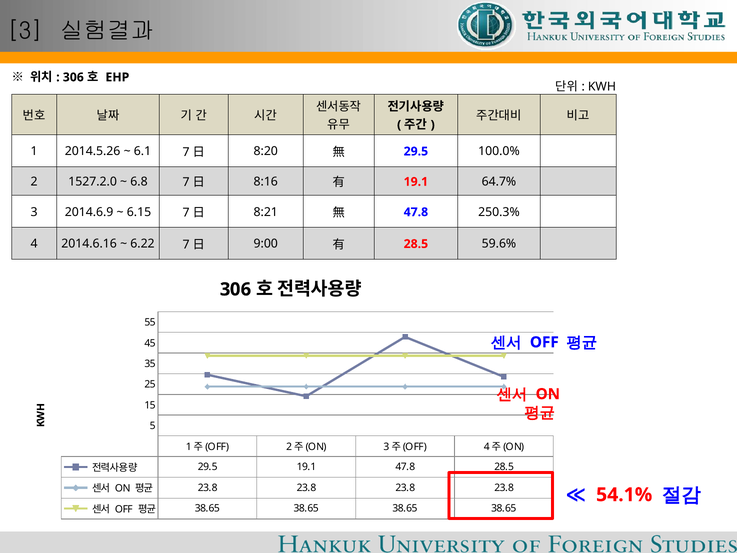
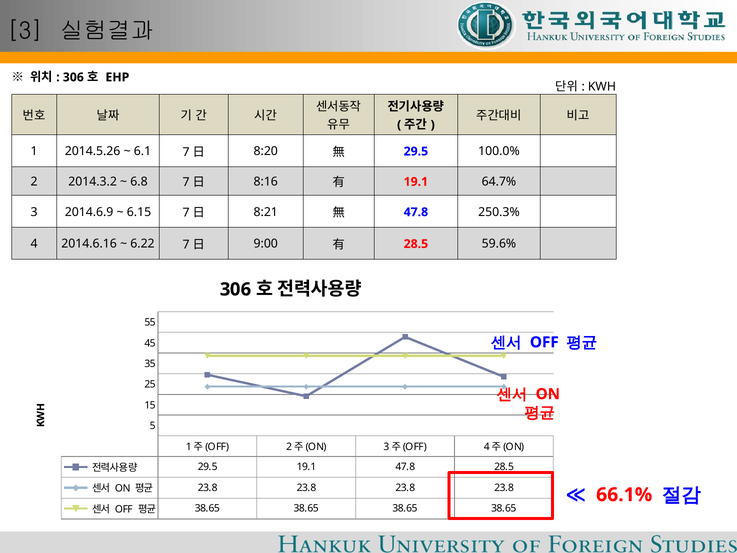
1527.2.0: 1527.2.0 -> 2014.3.2 (93, 182)
54.1%: 54.1% -> 66.1% (624, 495)
